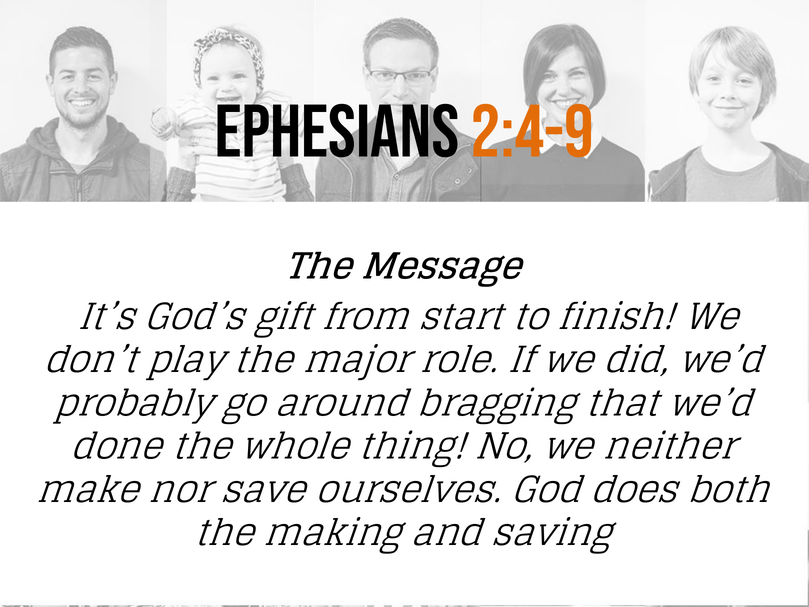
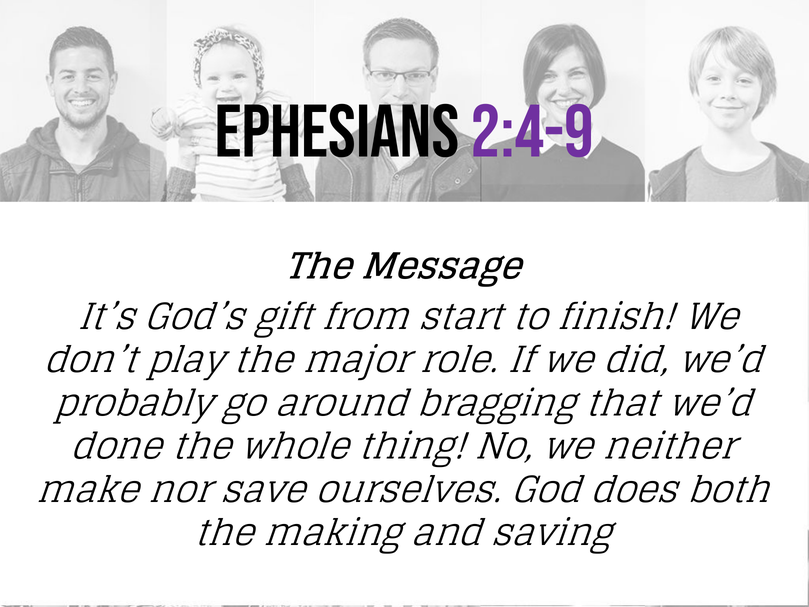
2:4-9 colour: orange -> purple (532, 132)
